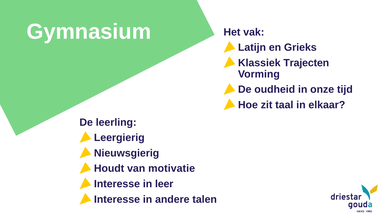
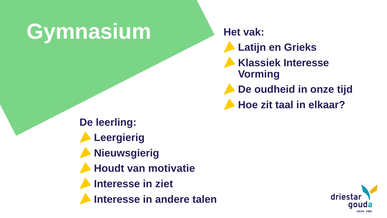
Klassiek Trajecten: Trajecten -> Interesse (306, 63)
leer: leer -> ziet (164, 184)
